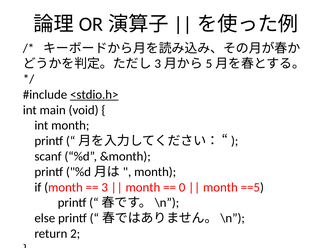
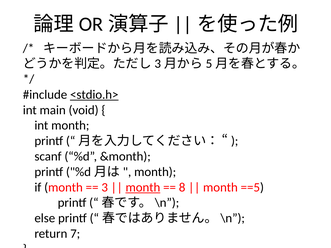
month underline: none -> present (143, 187)
0: 0 -> 8 (182, 187)
2: 2 -> 7 (75, 234)
